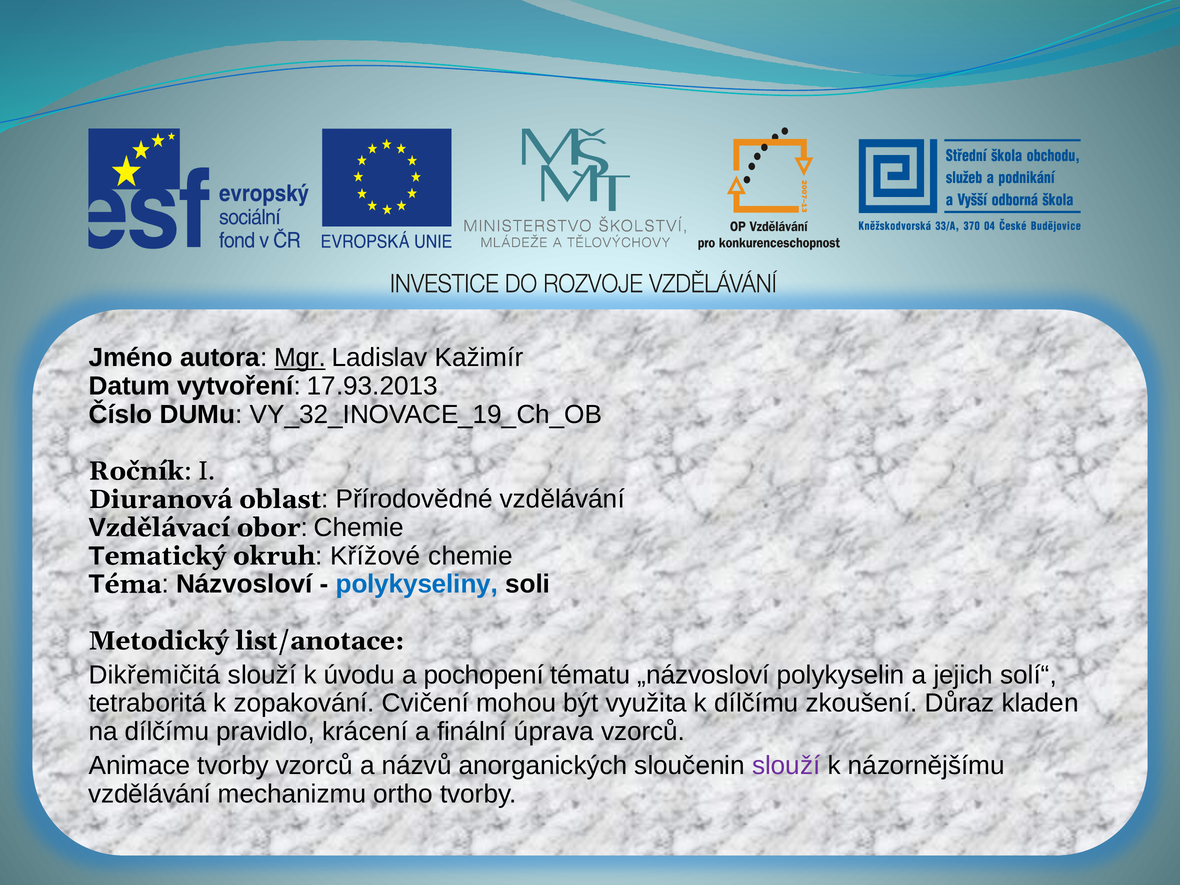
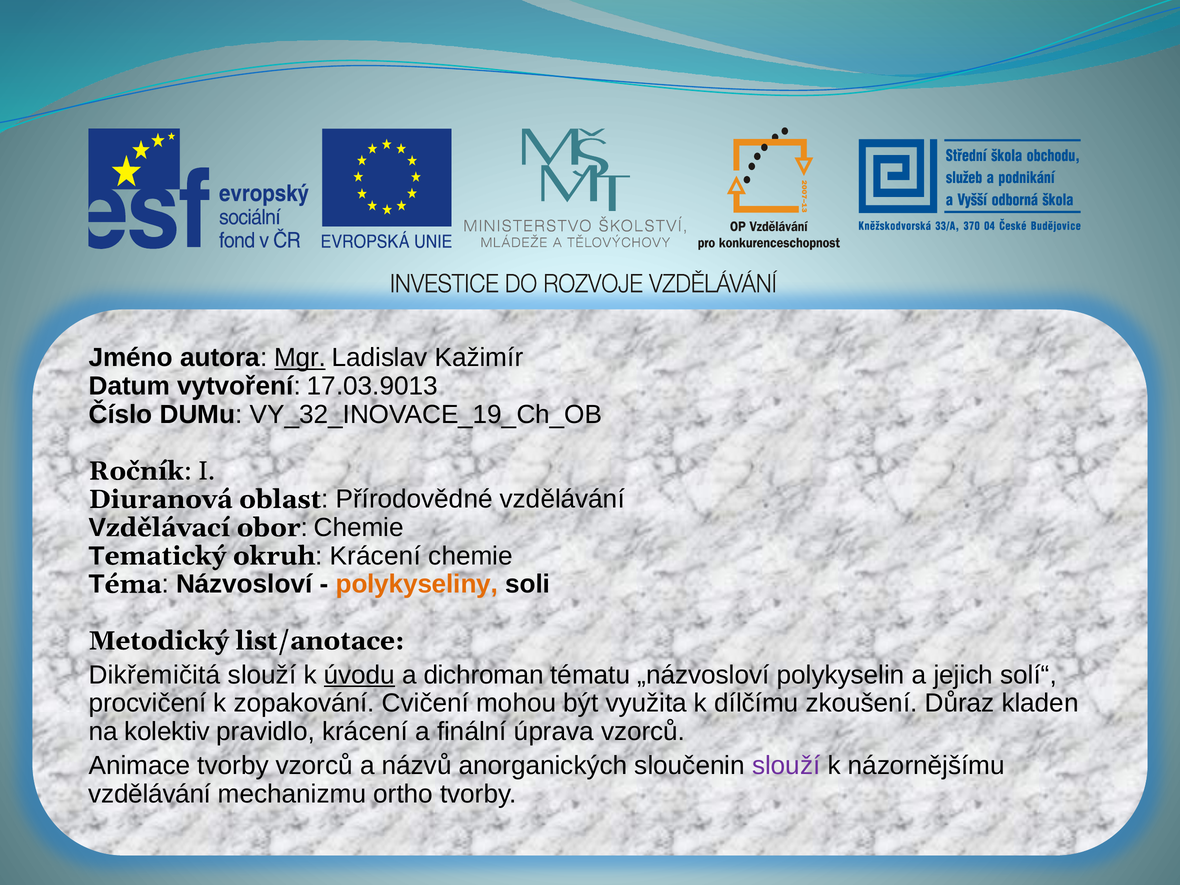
17.93.2013: 17.93.2013 -> 17.03.9013 (372, 386)
okruh Křížové: Křížové -> Krácení (375, 556)
polykyseliny colour: blue -> orange (417, 584)
úvodu underline: none -> present (359, 675)
pochopení: pochopení -> dichroman (484, 675)
tetraboritá: tetraboritá -> procvičení (148, 703)
na dílčímu: dílčímu -> kolektiv (167, 732)
